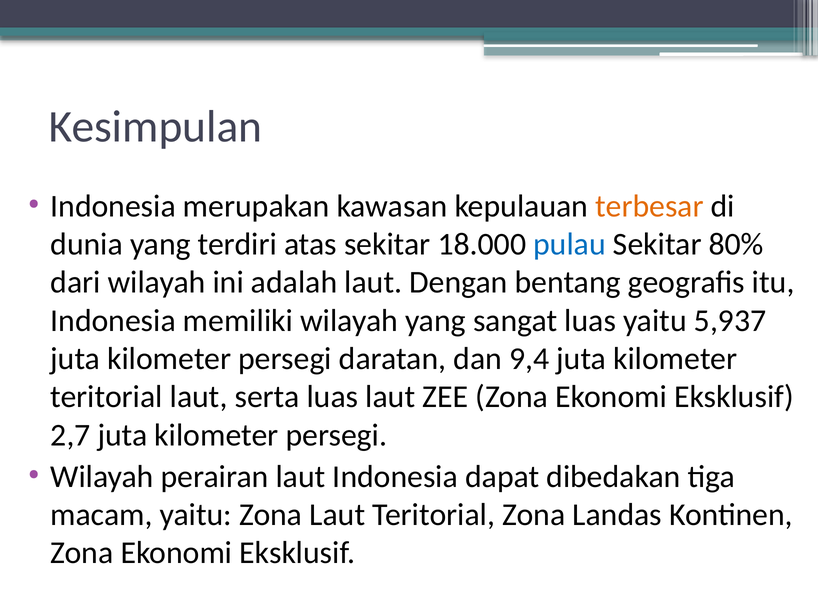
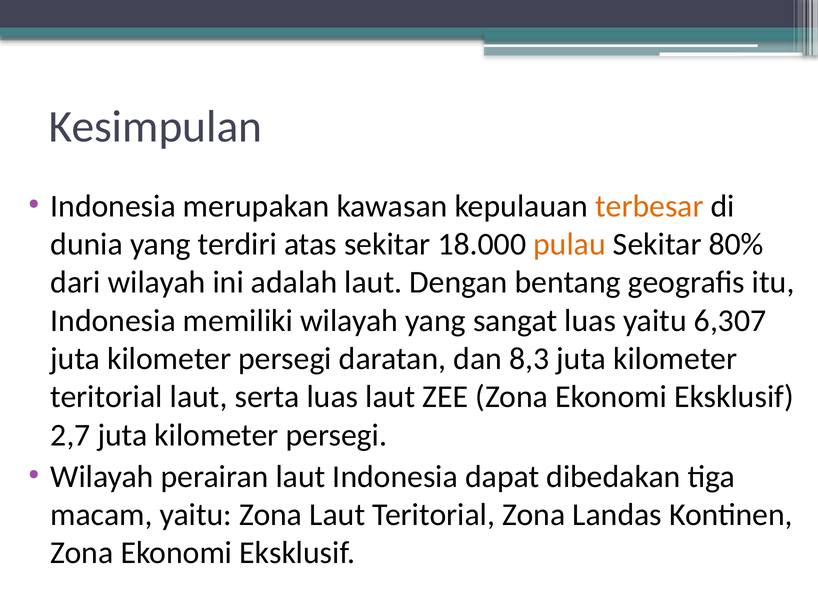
pulau colour: blue -> orange (570, 244)
5,937: 5,937 -> 6,307 (730, 321)
9,4: 9,4 -> 8,3 (529, 359)
